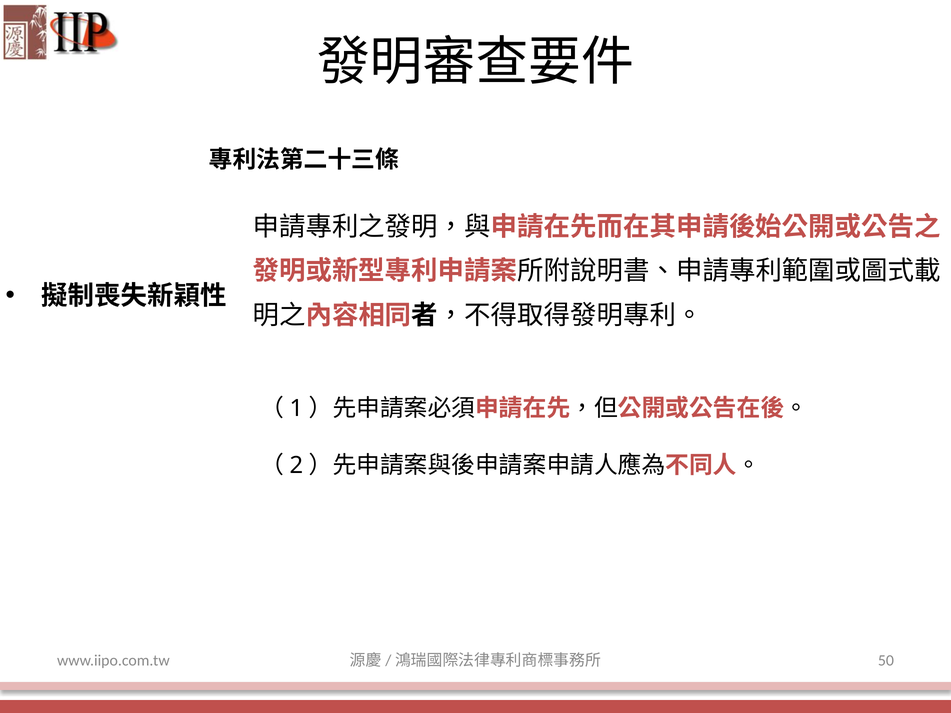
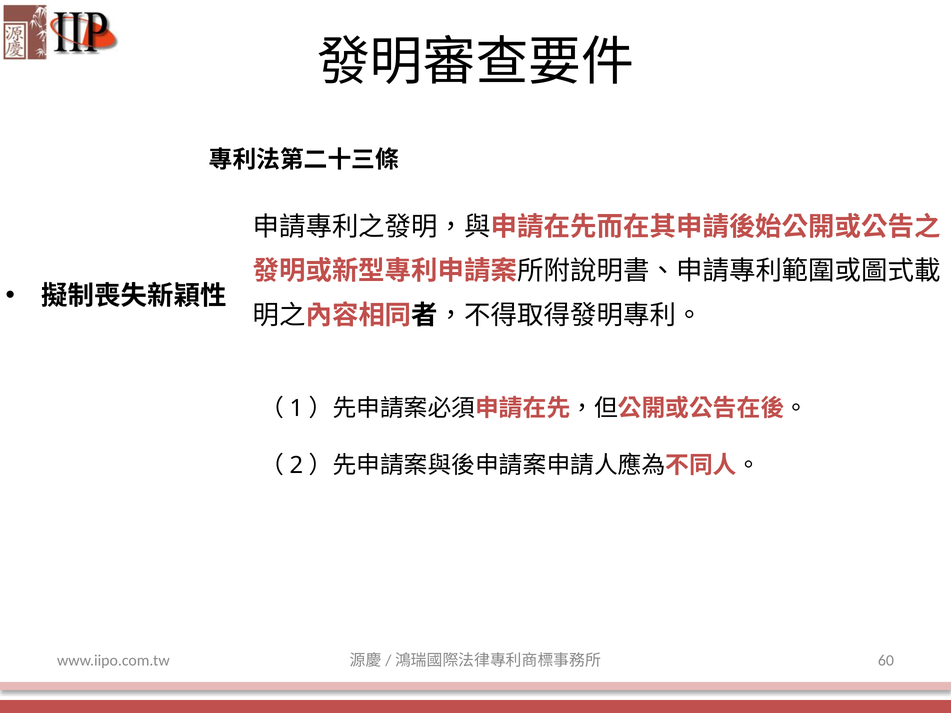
50: 50 -> 60 (886, 661)
